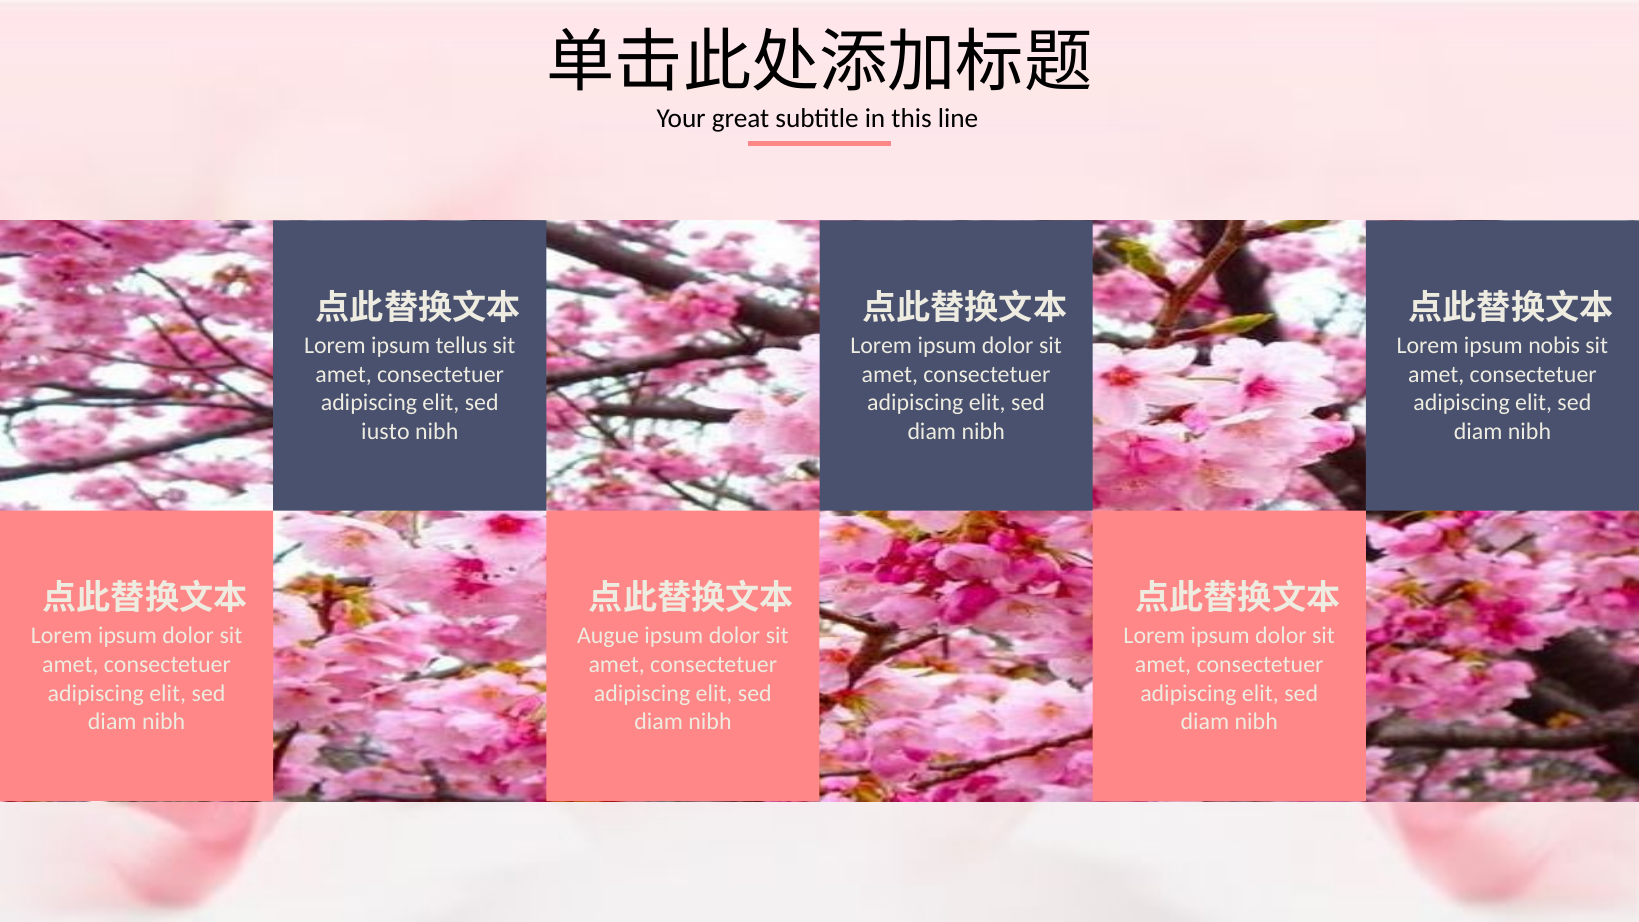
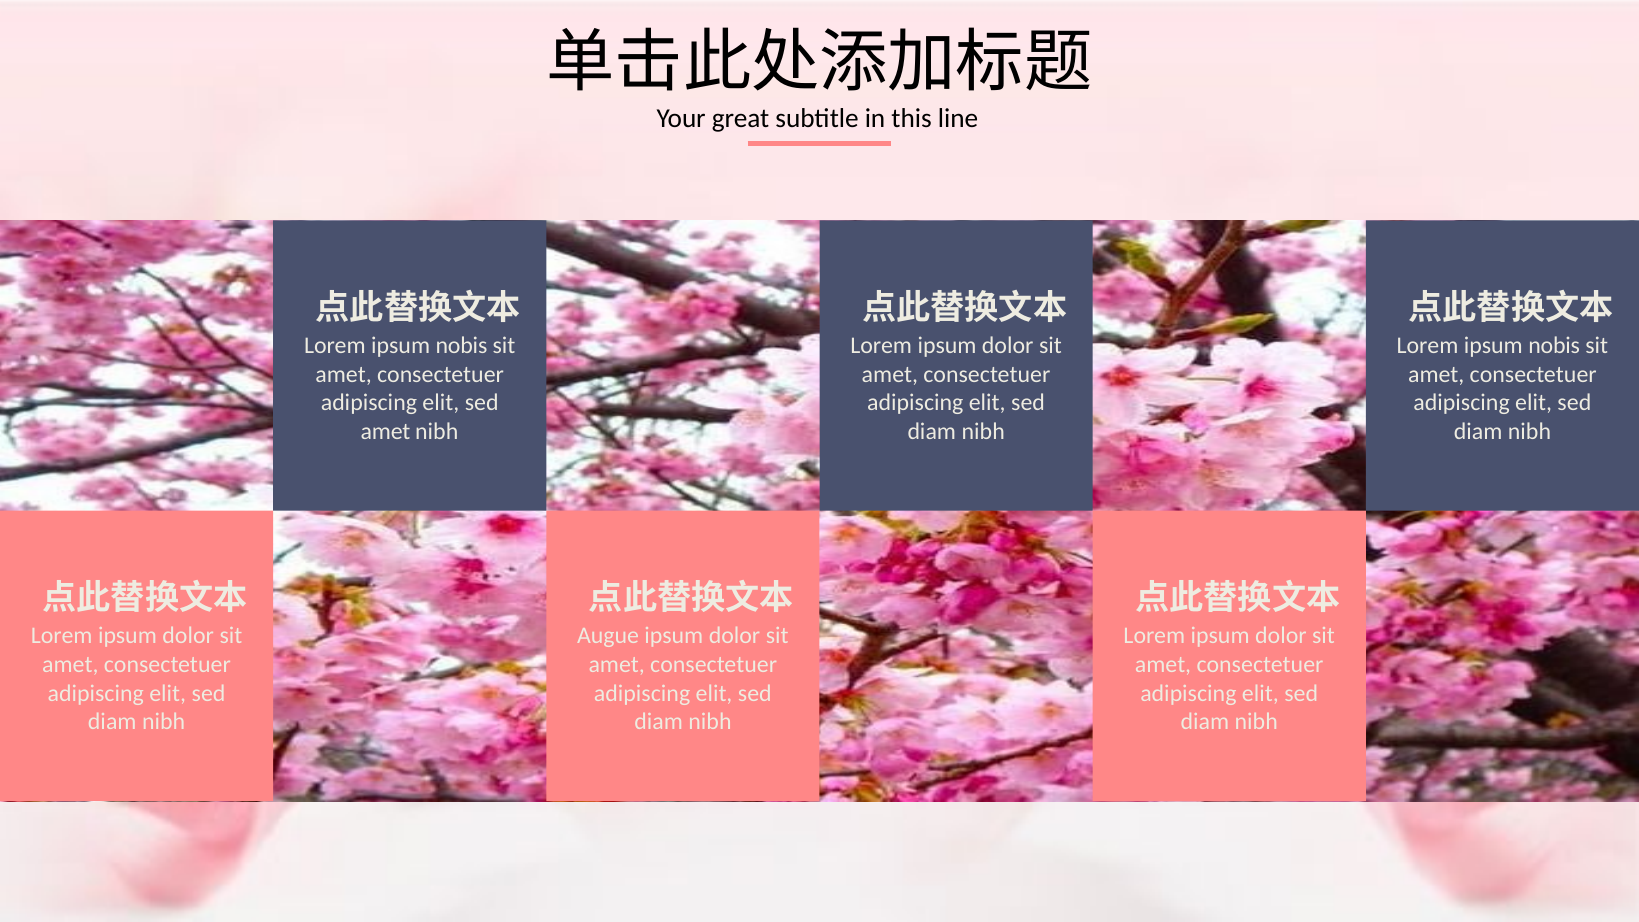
tellus: tellus -> nobis (462, 346)
iusto: iusto -> amet (386, 432)
